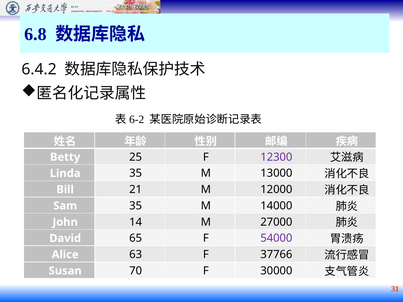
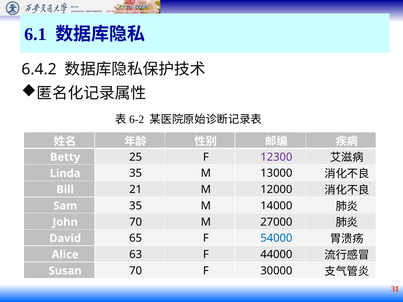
6.8: 6.8 -> 6.1 (35, 34)
14: 14 -> 70 (136, 222)
54000 colour: purple -> blue (276, 238)
37766: 37766 -> 44000 (276, 255)
